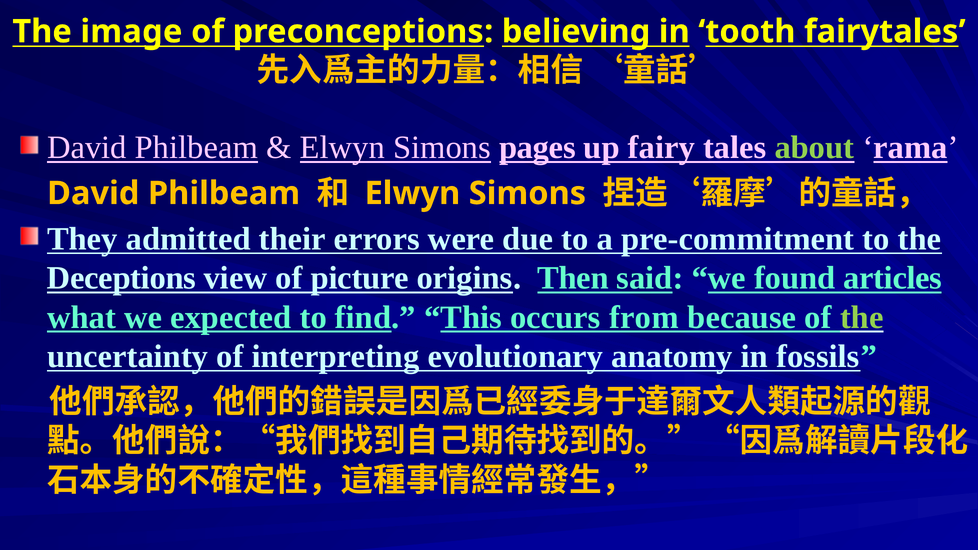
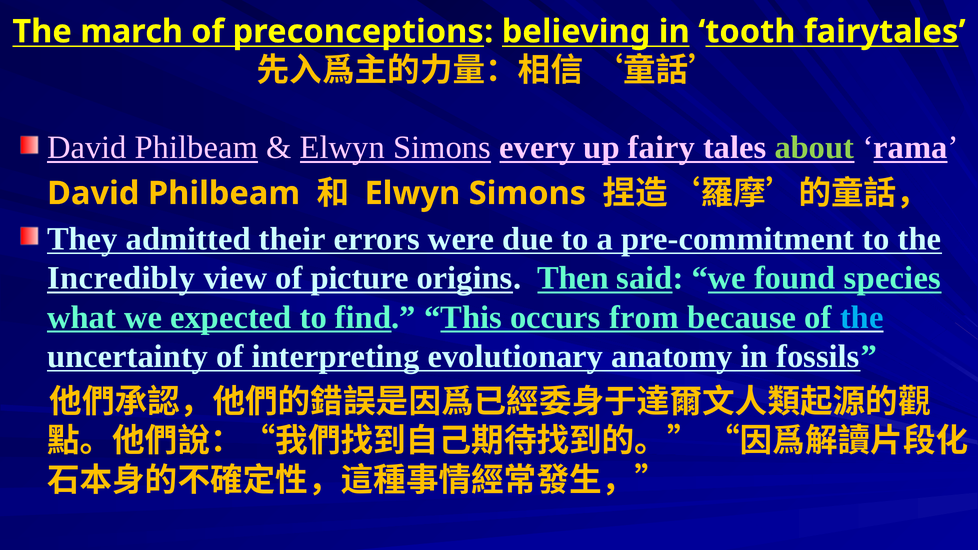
image: image -> march (132, 32)
pages: pages -> every (537, 148)
Deceptions: Deceptions -> Incredibly (121, 278)
articles: articles -> species (892, 278)
the colour: light green -> light blue (862, 317)
